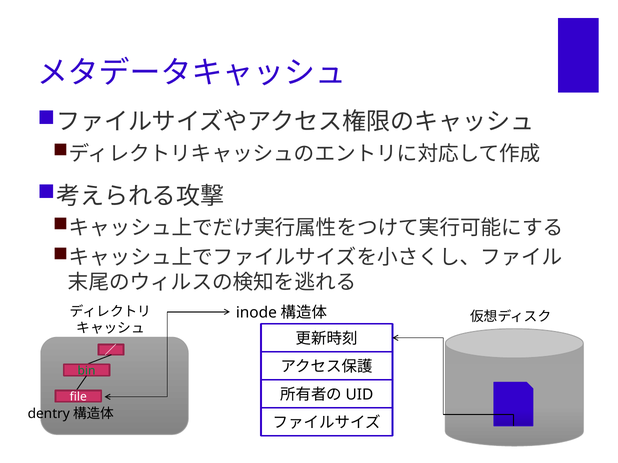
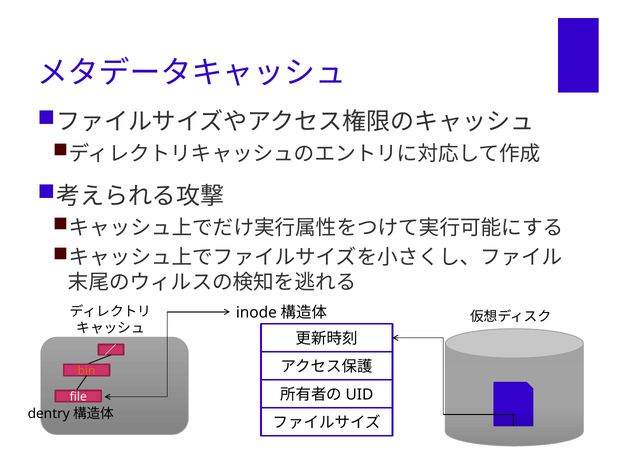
bin colour: green -> orange (87, 371)
